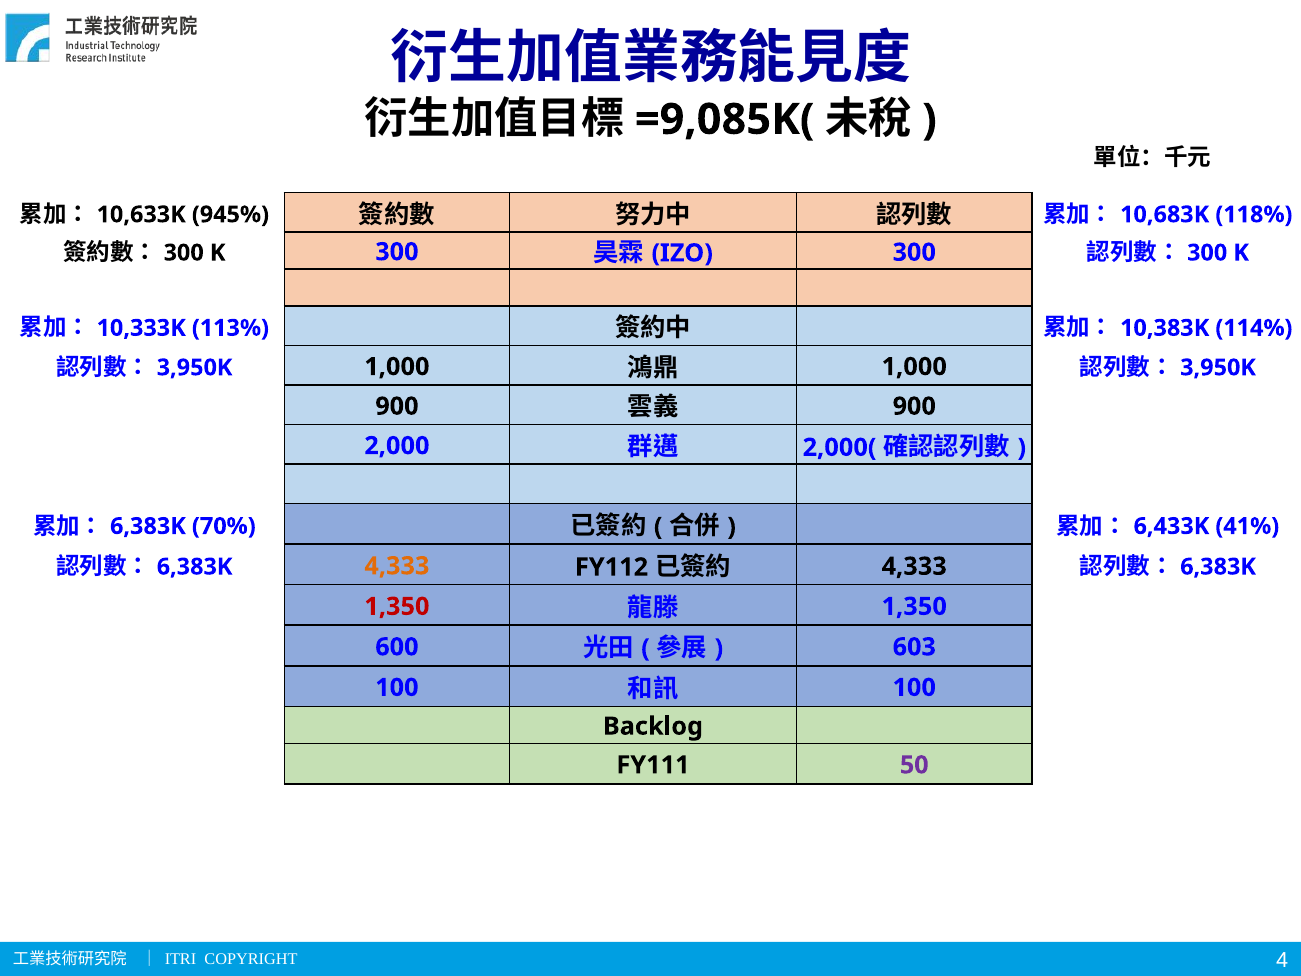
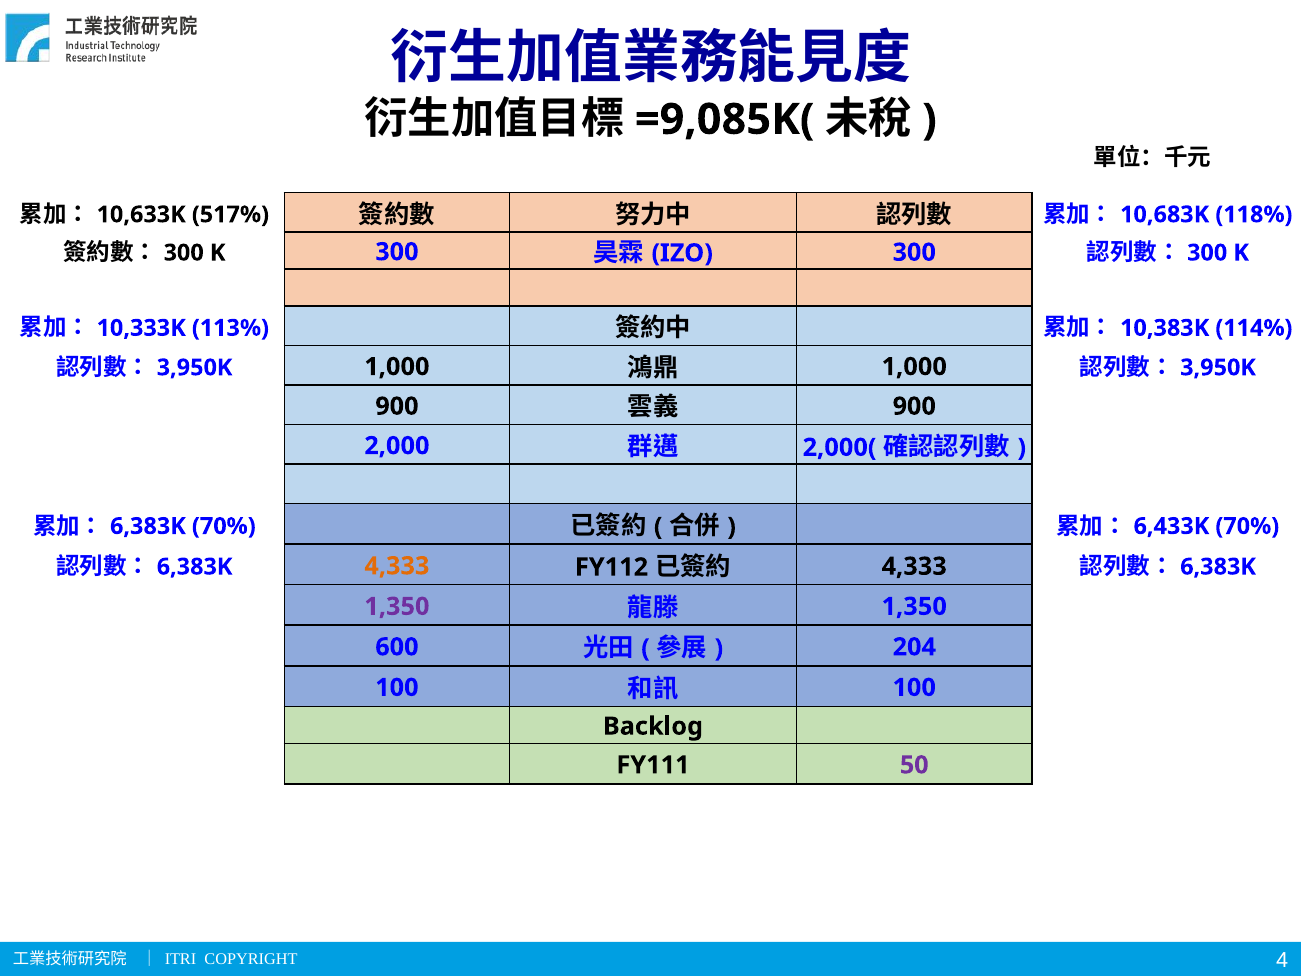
945%: 945% -> 517% (230, 214)
41%: 41% -> 70% (1247, 526)
1,350 colour: red -> purple (397, 606)
603: 603 -> 204 (914, 647)
